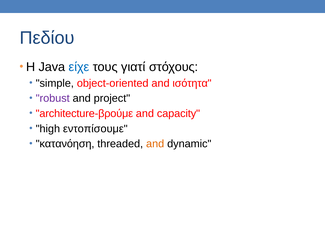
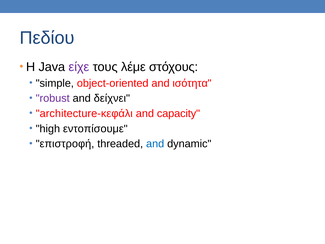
είχε colour: blue -> purple (79, 67)
γιατί: γιατί -> λέμε (133, 67)
project: project -> δείχνει (112, 98)
architecture-βρούμε: architecture-βρούμε -> architecture-κεφάλι (84, 113)
κατανόηση: κατανόηση -> επιστροφή (65, 144)
and colour: orange -> blue (155, 144)
